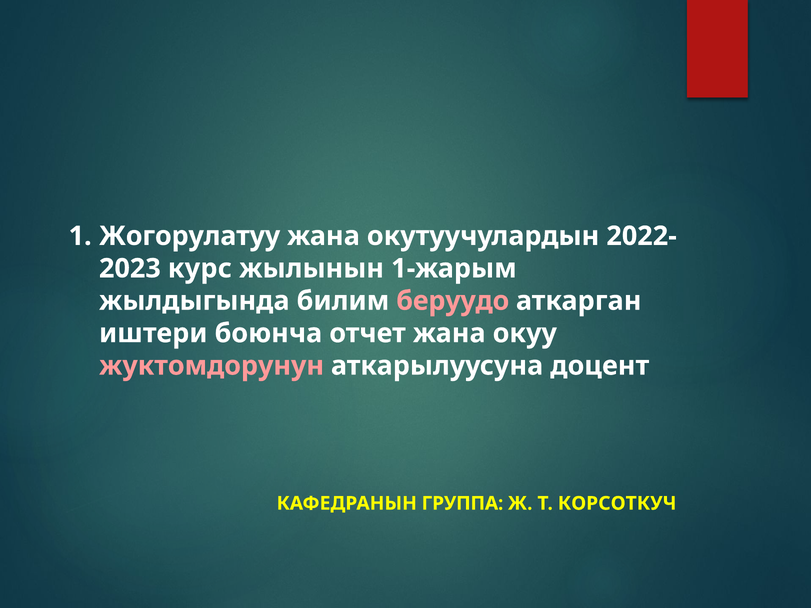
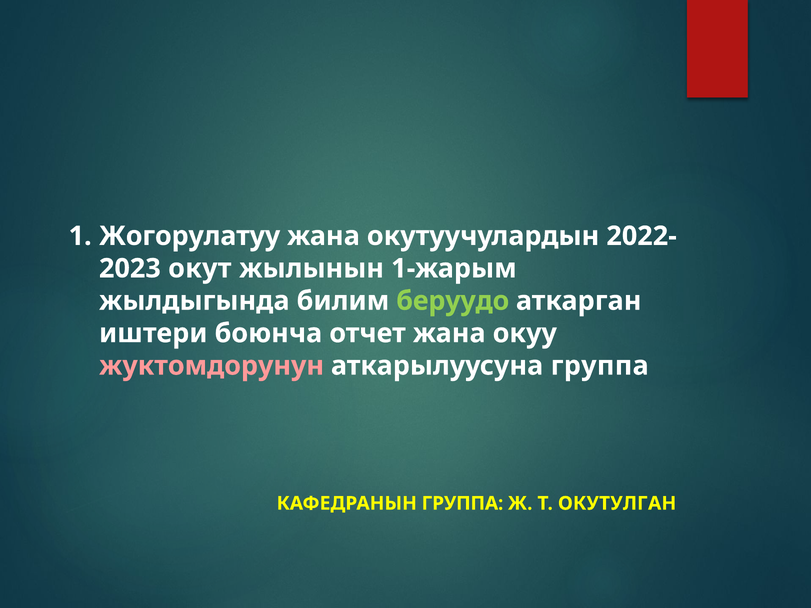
курс: курс -> окут (200, 269)
беруудо colour: pink -> light green (453, 301)
аткарылуусуна доцент: доцент -> группа (600, 366)
КОРСОТКУЧ: КОРСОТКУЧ -> ОКУТУЛГАН (617, 504)
